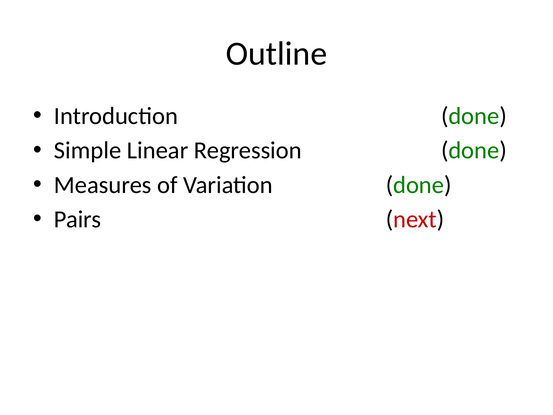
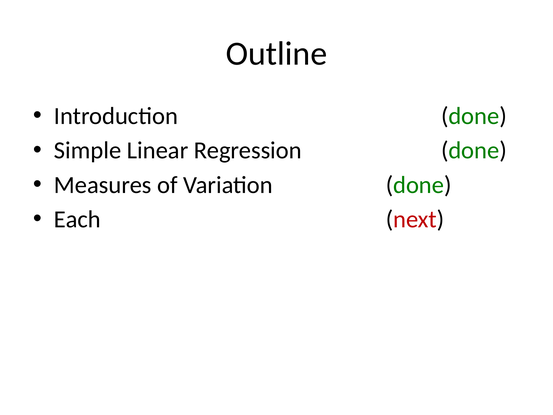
Pairs: Pairs -> Each (77, 219)
